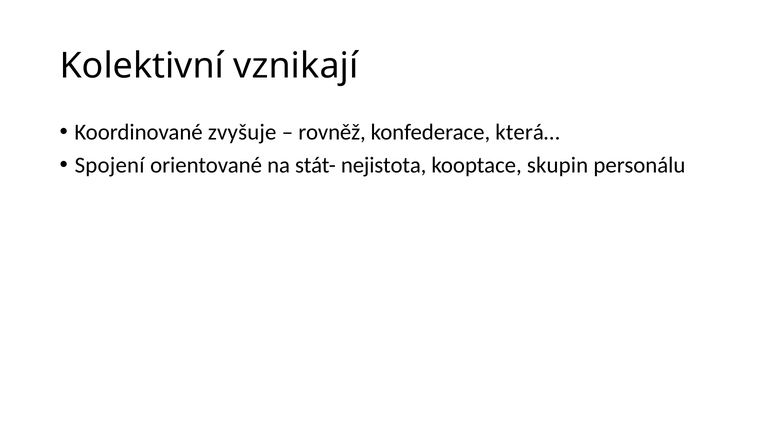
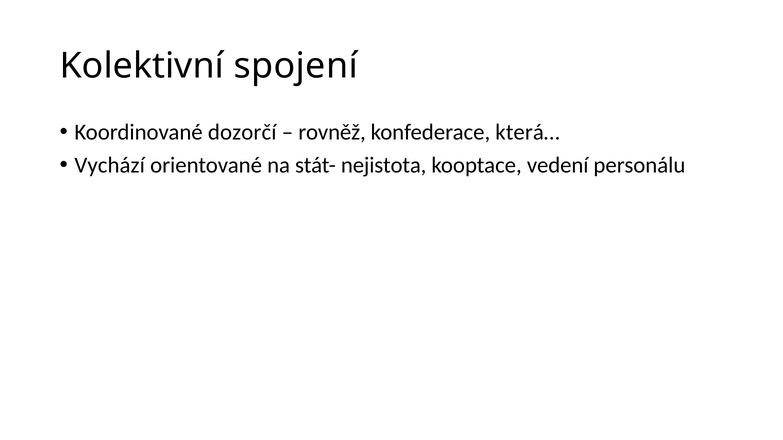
vznikají: vznikají -> spojení (296, 66)
zvyšuje: zvyšuje -> dozorčí (242, 132)
Spojení: Spojení -> Vychází (110, 165)
skupin: skupin -> vedení (558, 165)
